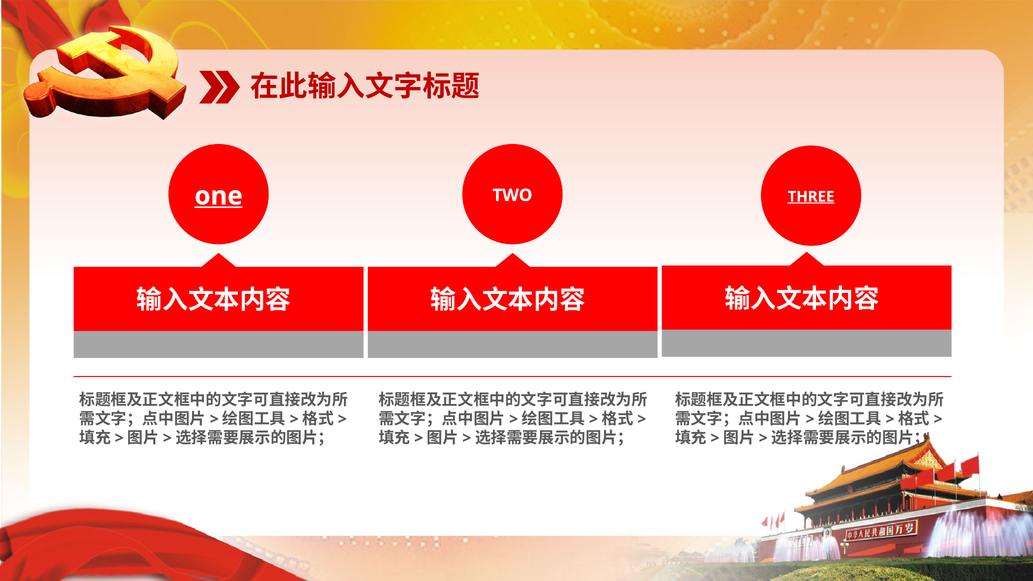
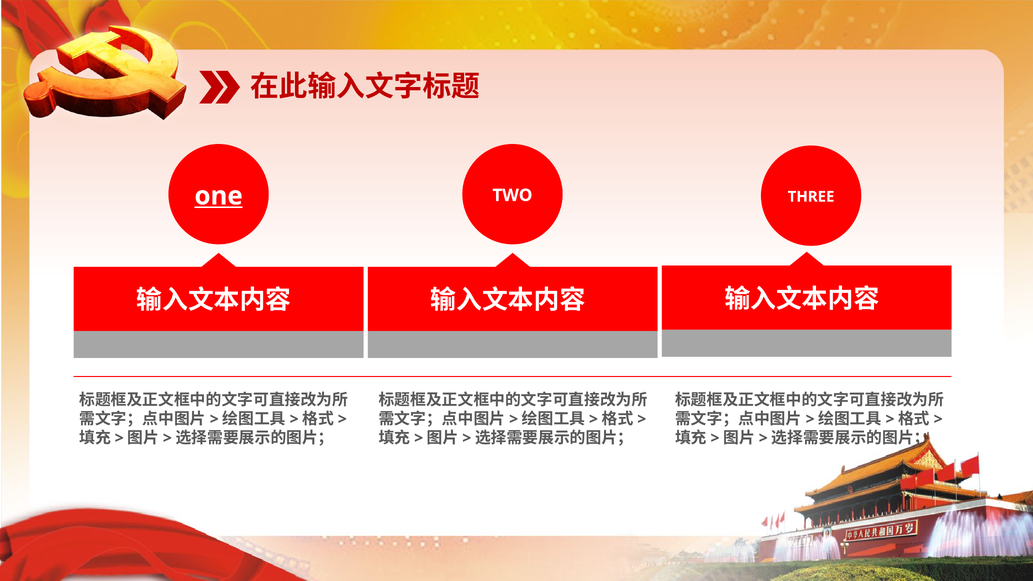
THREE underline: present -> none (811, 197)
